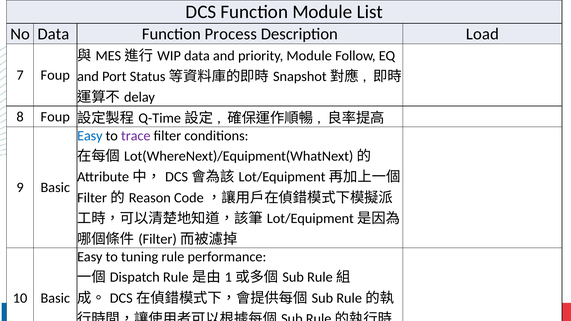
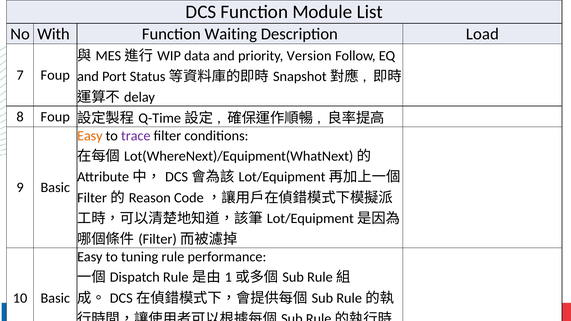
No Data: Data -> With (53, 34)
Process: Process -> Waiting (231, 34)
priority Module: Module -> Version (309, 56)
Easy colour: blue -> orange (90, 136)
